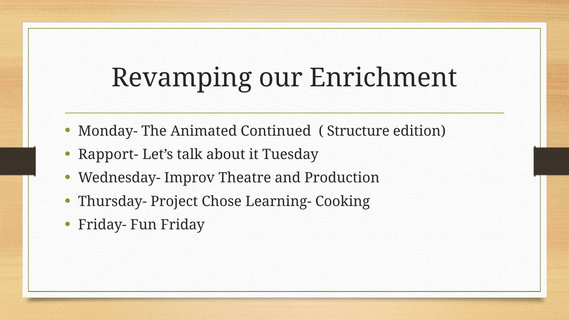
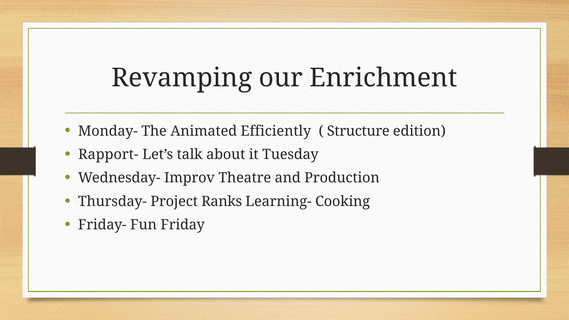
Continued: Continued -> Efficiently (276, 131)
Chose: Chose -> Ranks (222, 201)
